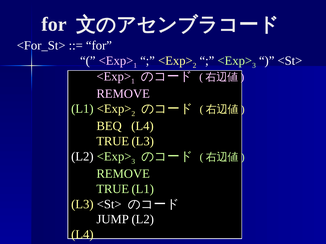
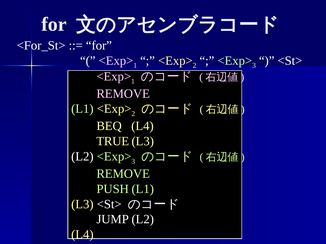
TRUE: TRUE -> PUSH (113, 189)
